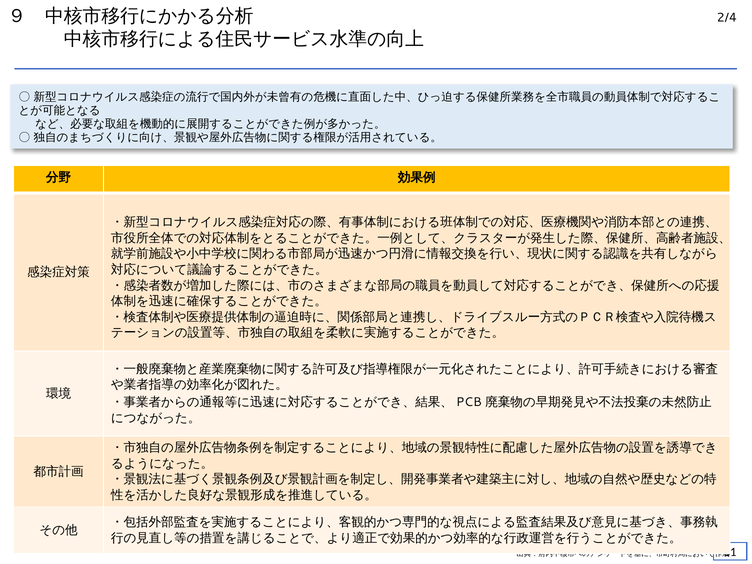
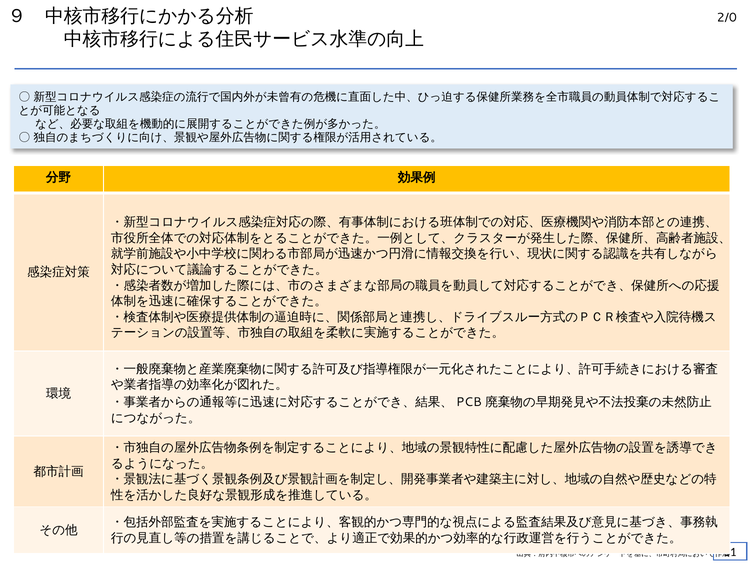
2/4: 2/4 -> 2/0 (727, 17)
